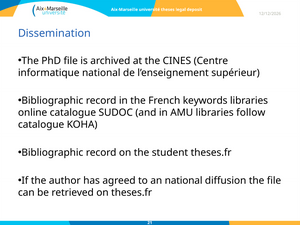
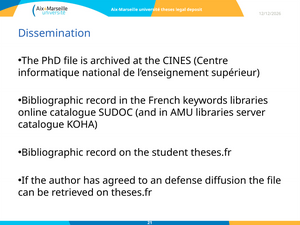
follow: follow -> server (251, 113)
an national: national -> defense (184, 181)
